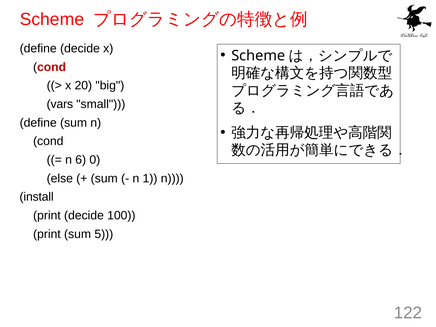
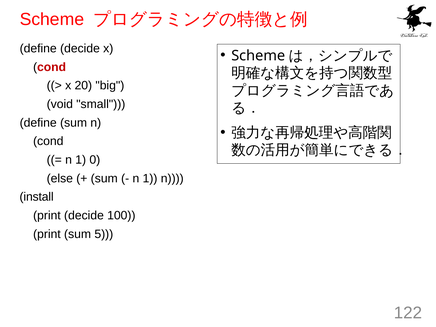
vars: vars -> void (60, 104)
6: 6 -> 1 (81, 160)
